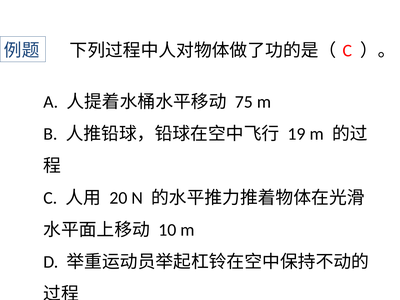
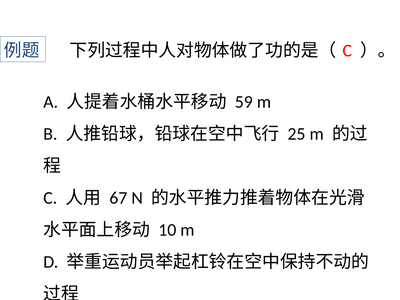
75: 75 -> 59 (244, 102)
19: 19 -> 25 (296, 134)
20: 20 -> 67 (118, 198)
